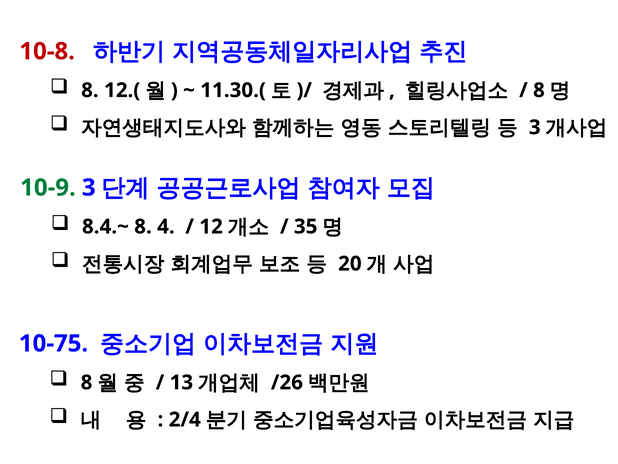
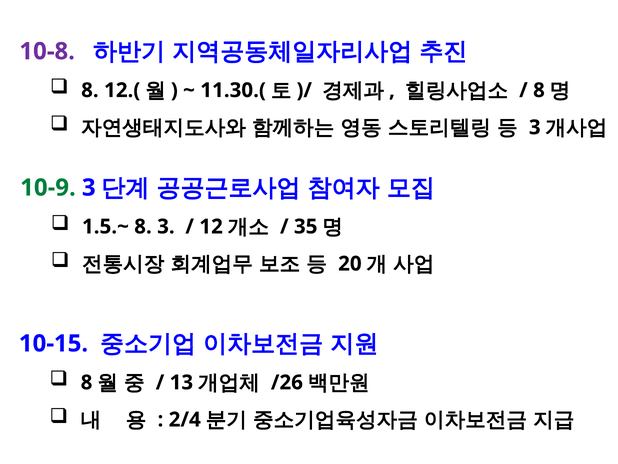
10-8 colour: red -> purple (47, 51)
8.4.~: 8.4.~ -> 1.5.~ (105, 226)
8 4: 4 -> 3 (166, 226)
10-75: 10-75 -> 10-15 (53, 343)
